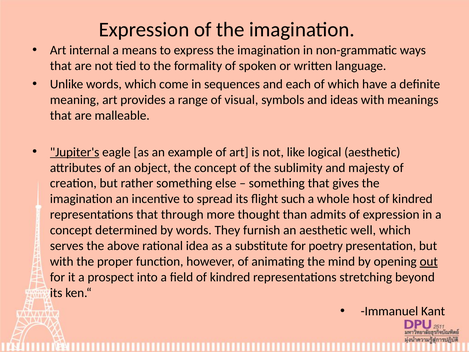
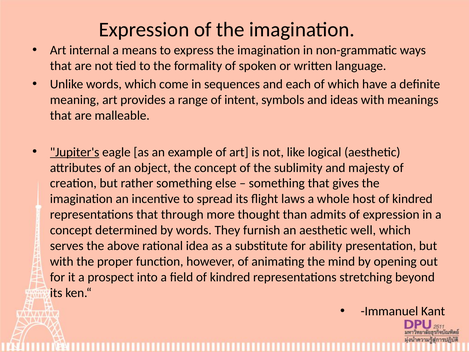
visual: visual -> intent (242, 100)
such: such -> laws (293, 199)
poetry: poetry -> ability (326, 246)
out underline: present -> none (429, 261)
